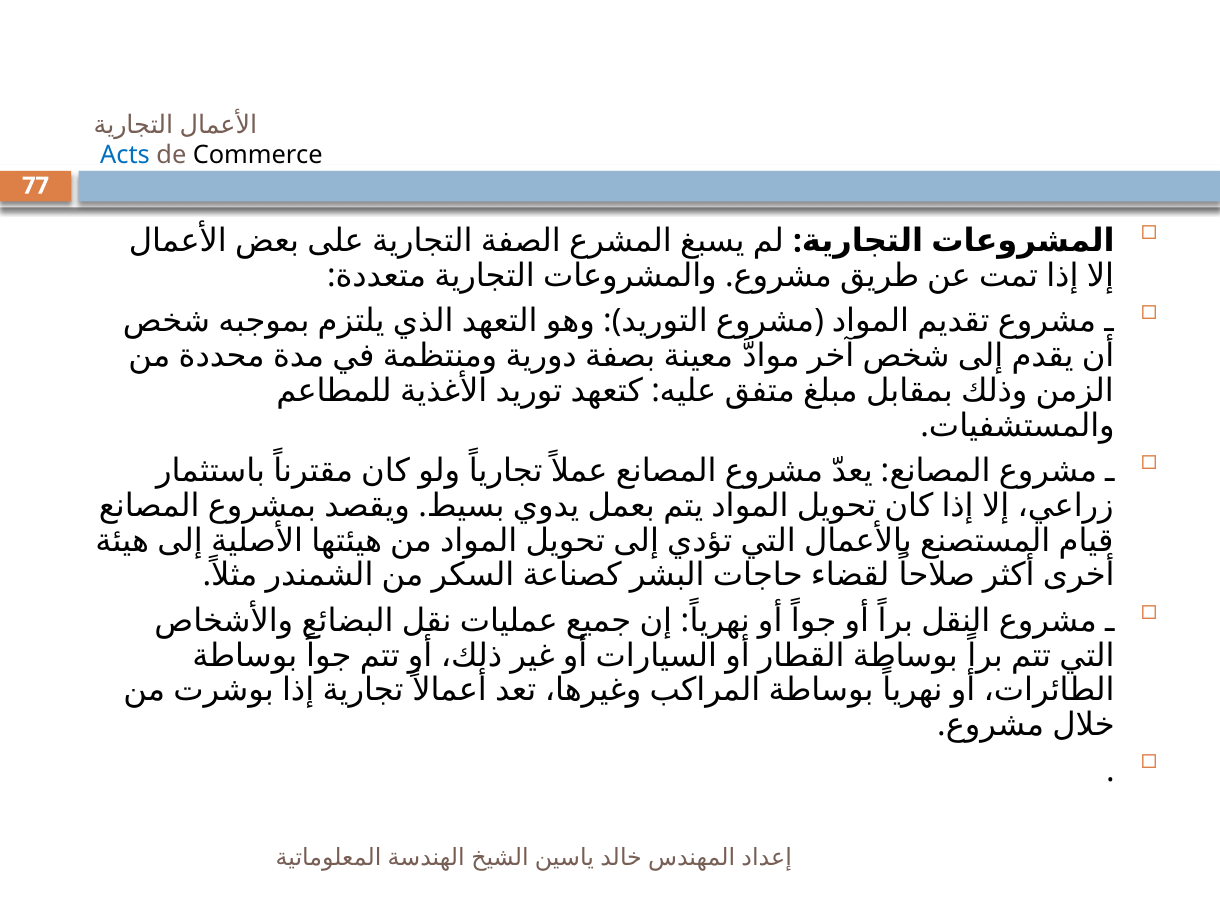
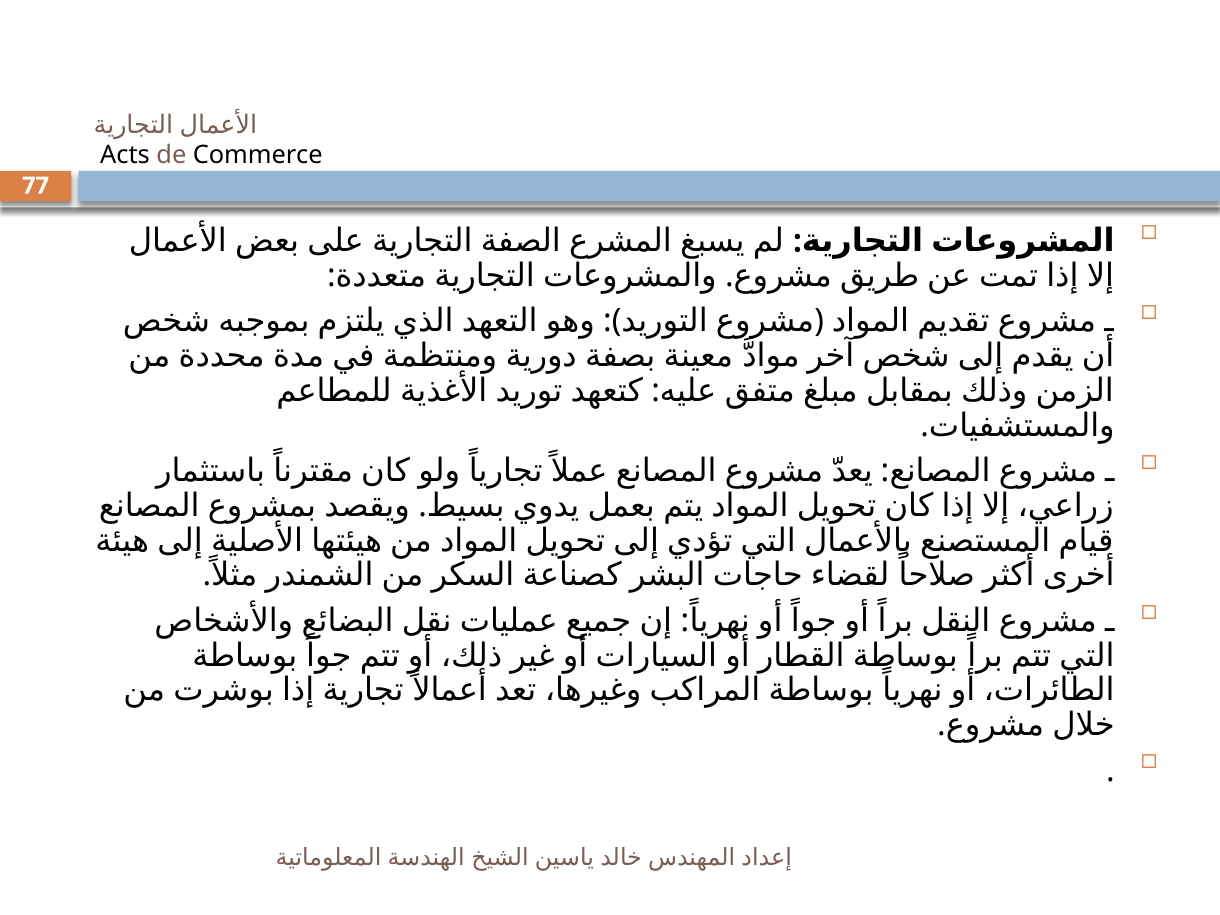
Acts colour: blue -> black (125, 155)
